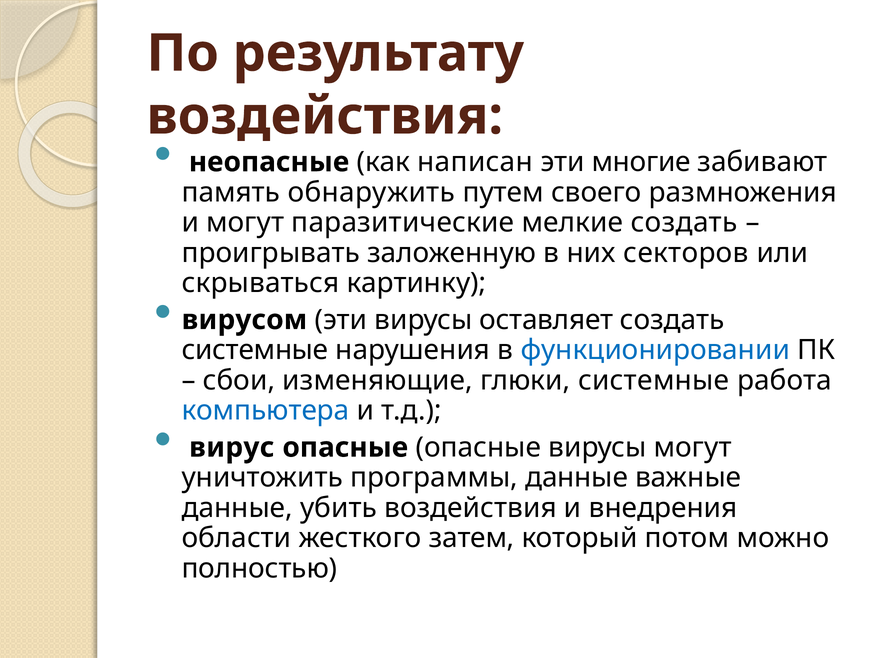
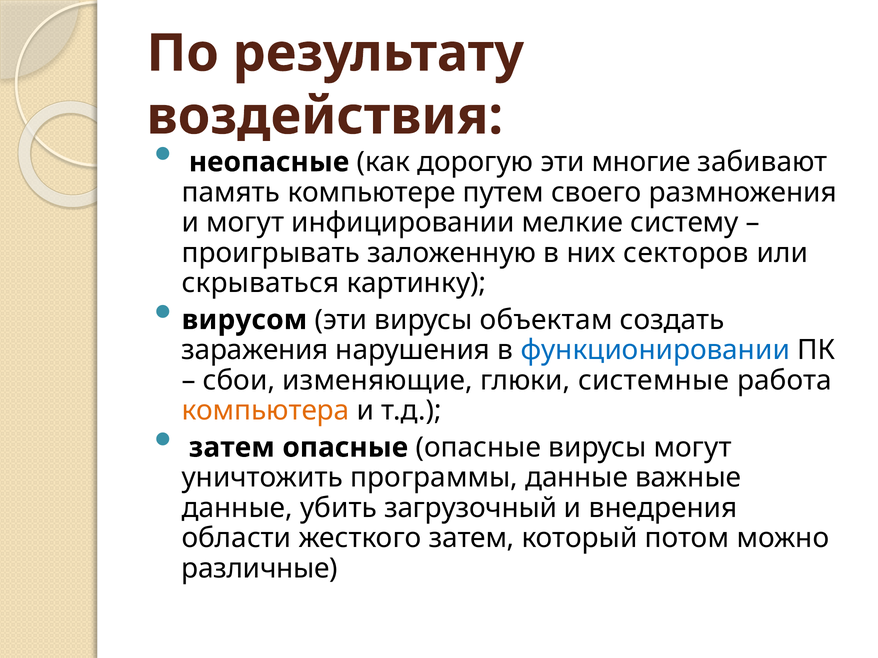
написан: написан -> дорогую (475, 162)
обнаружить: обнаружить -> компьютере (372, 192)
паразитические: паразитические -> инфицировании (403, 223)
мелкие создать: создать -> систему (684, 223)
оставляет: оставляет -> объектам (546, 320)
системные: системные -> заражения (255, 350)
компьютера colour: blue -> orange (266, 411)
вирус: вирус -> затем (232, 448)
убить воздействия: воздействия -> загрузочный (471, 508)
полностью: полностью -> различные (260, 569)
